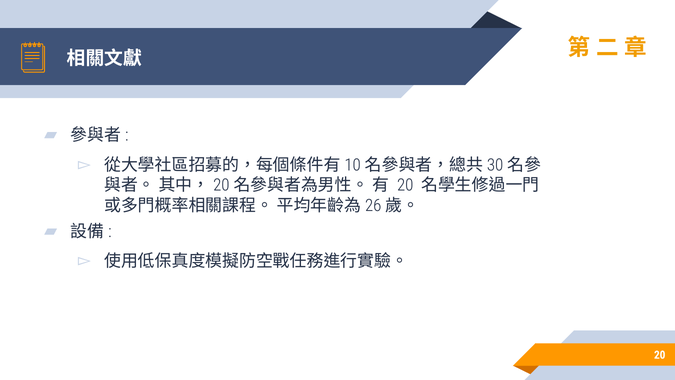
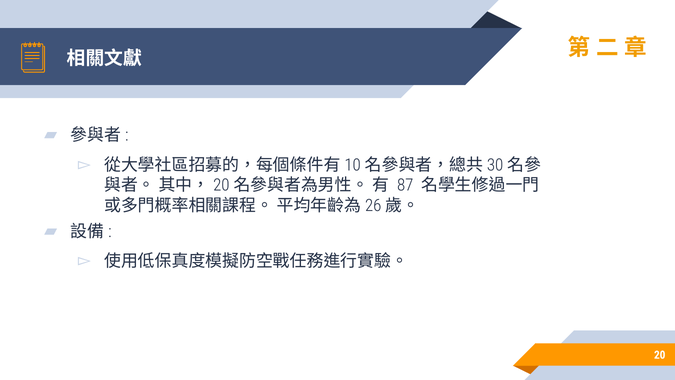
20: 20 -> 87 (405, 185)
